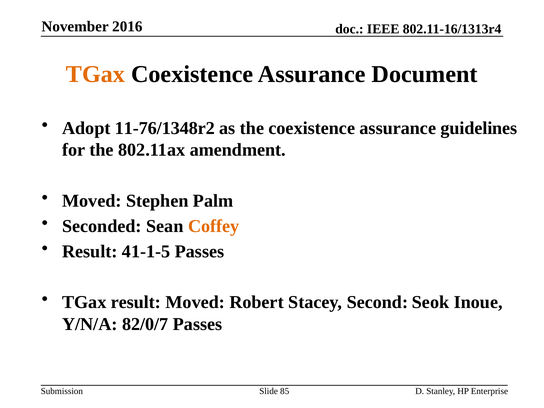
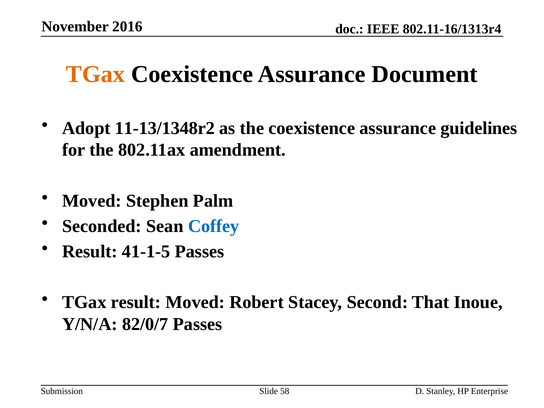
11-76/1348r2: 11-76/1348r2 -> 11-13/1348r2 (165, 128)
Coffey colour: orange -> blue (214, 226)
Seok: Seok -> That (431, 302)
85: 85 -> 58 (285, 391)
